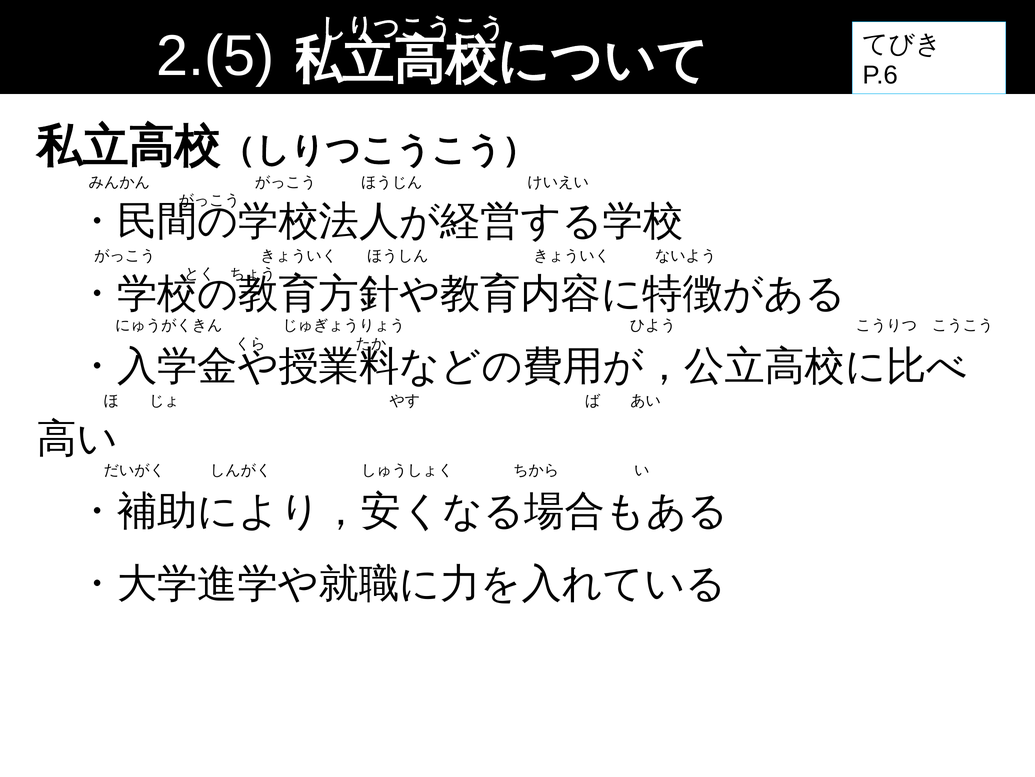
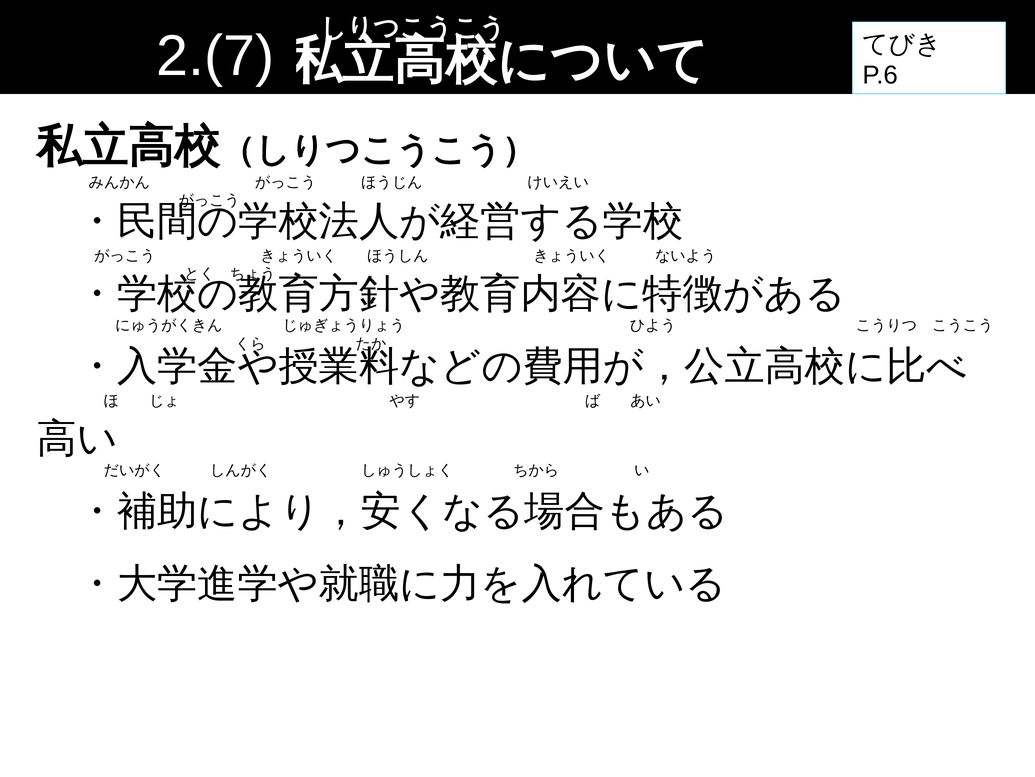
2.(5: 2.(5 -> 2.(7 (215, 56)
